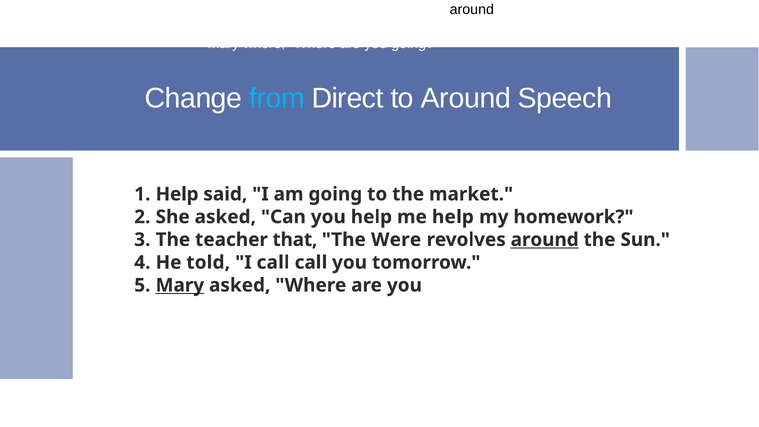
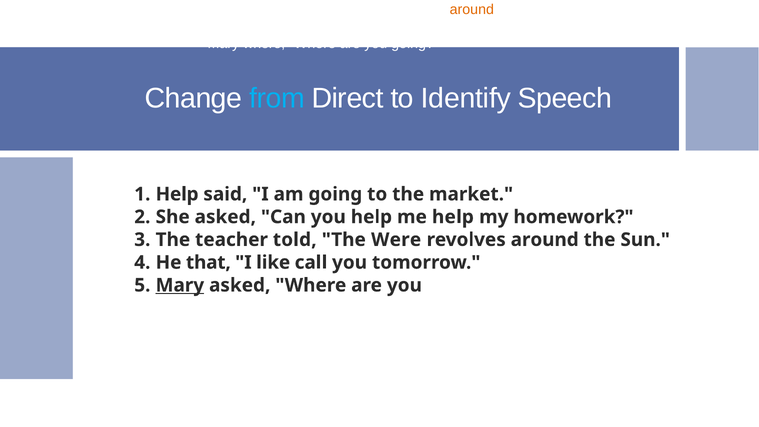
around colour: black -> orange (472, 10)
to Around: Around -> Identify (466, 99)
that: that -> told (295, 240)
around underline: present -> none (545, 240)
told: told -> that (208, 262)
I call: call -> like (273, 262)
